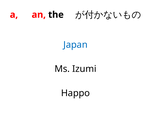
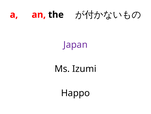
Japan colour: blue -> purple (75, 44)
